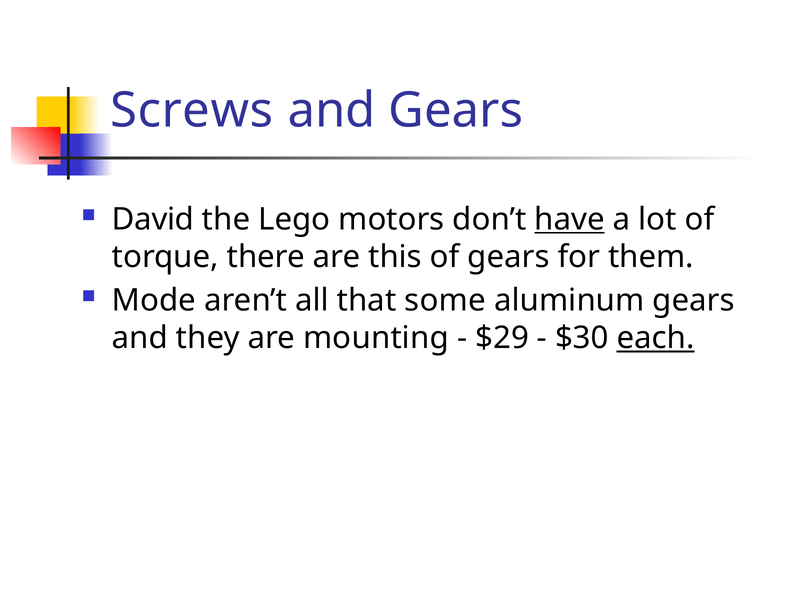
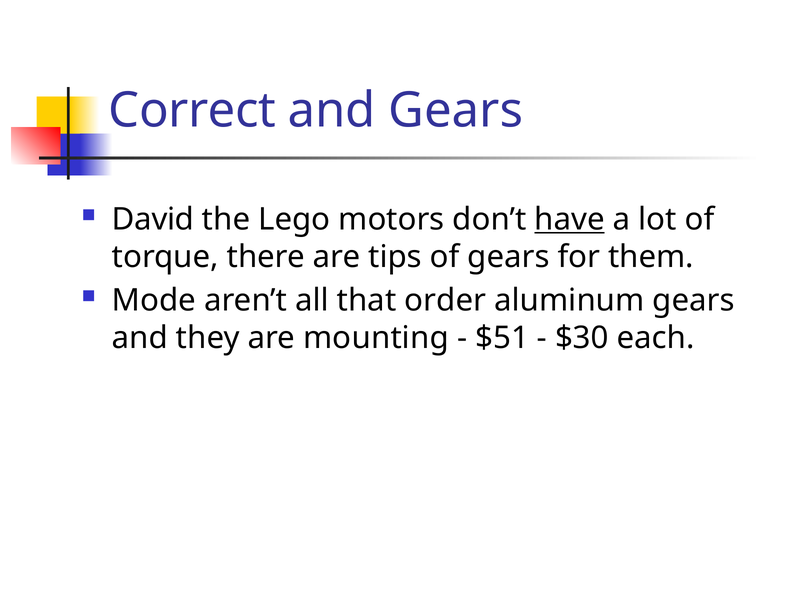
Screws: Screws -> Correct (192, 111)
this: this -> tips (395, 257)
some: some -> order (445, 301)
$29: $29 -> $51 (502, 338)
each underline: present -> none (656, 338)
